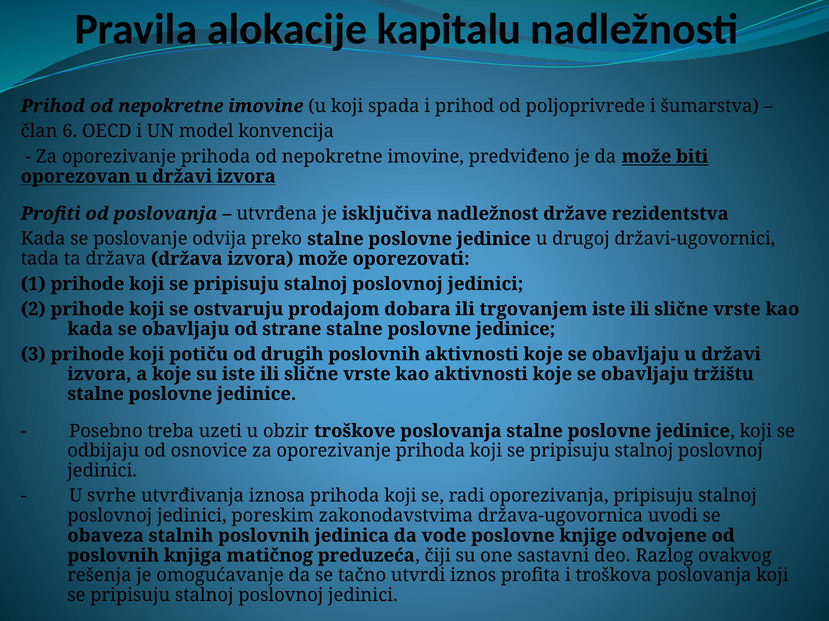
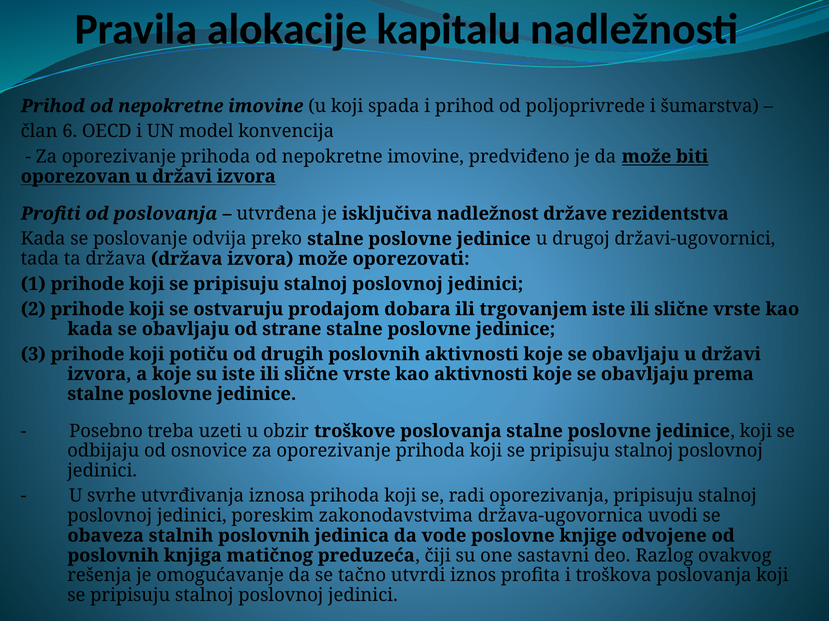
tržištu: tržištu -> prema (724, 374)
